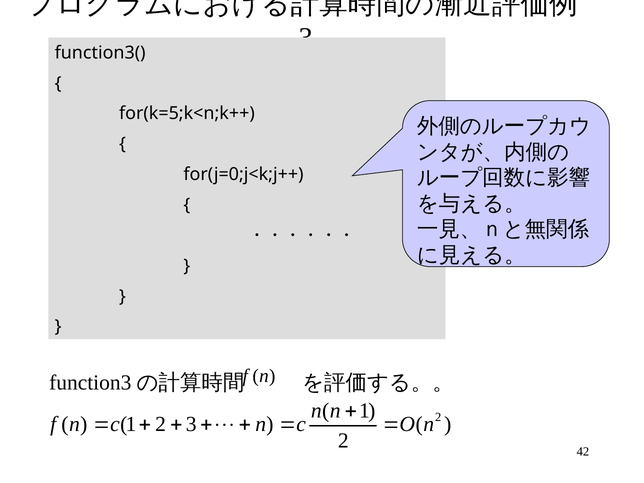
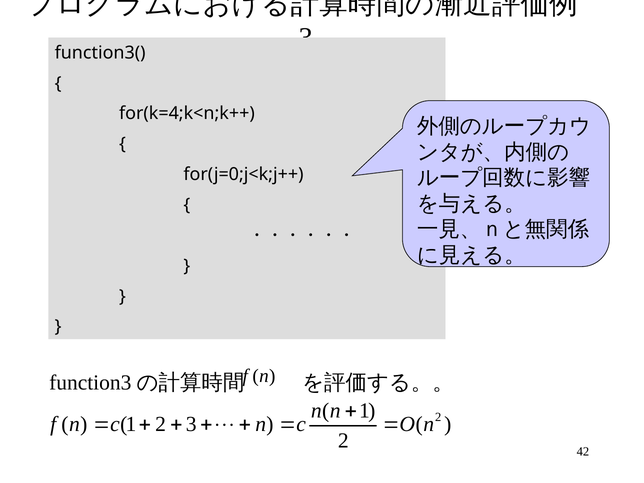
for(k=5;k<n;k++: for(k=5;k<n;k++ -> for(k=4;k<n;k++ (187, 114)
